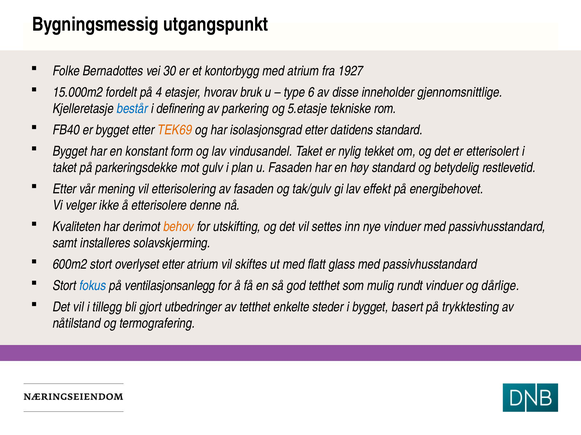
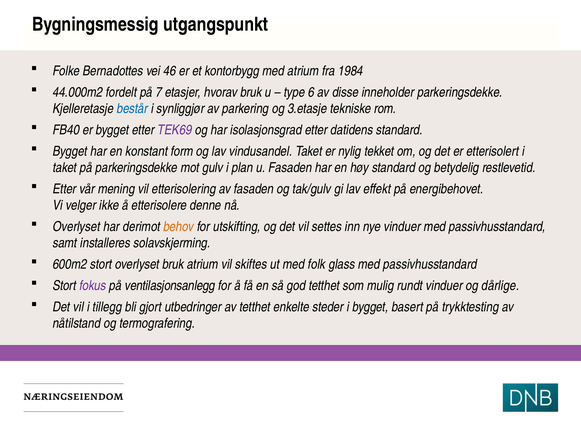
30: 30 -> 46 (170, 71)
1927: 1927 -> 1984 (351, 71)
15.000m2: 15.000m2 -> 44.000m2 (78, 92)
4: 4 -> 7 (159, 92)
inneholder gjennomsnittlige: gjennomsnittlige -> parkeringsdekke (460, 92)
definering: definering -> synliggjør (181, 109)
5.etasje: 5.etasje -> 3.etasje (307, 109)
TEK69 colour: orange -> purple (175, 130)
Kvaliteten: Kvaliteten -> Overlyset (77, 227)
overlyset etter: etter -> bruk (173, 265)
flatt: flatt -> folk (317, 265)
fokus colour: blue -> purple (93, 286)
